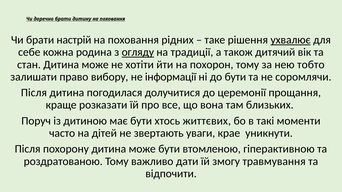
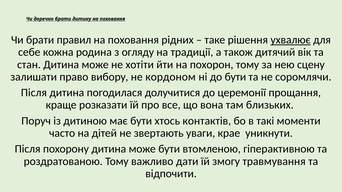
настрій: настрій -> правил (74, 40)
огляду underline: present -> none (138, 52)
тобто: тобто -> сцену (311, 65)
інформації: інформації -> кордоном (171, 77)
життєвих: життєвих -> контактів (207, 121)
